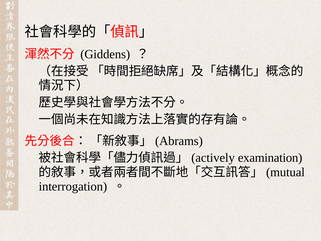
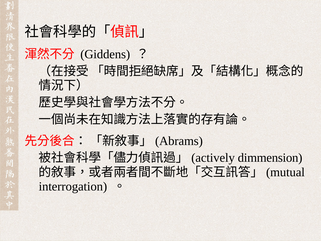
examination: examination -> dimmension (270, 158)
